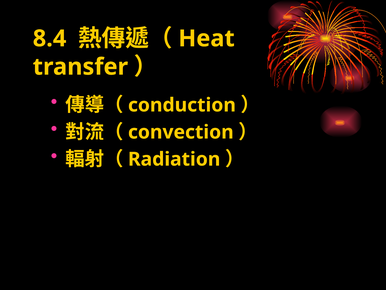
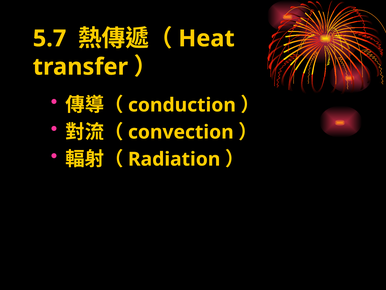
8.4: 8.4 -> 5.7 (50, 38)
